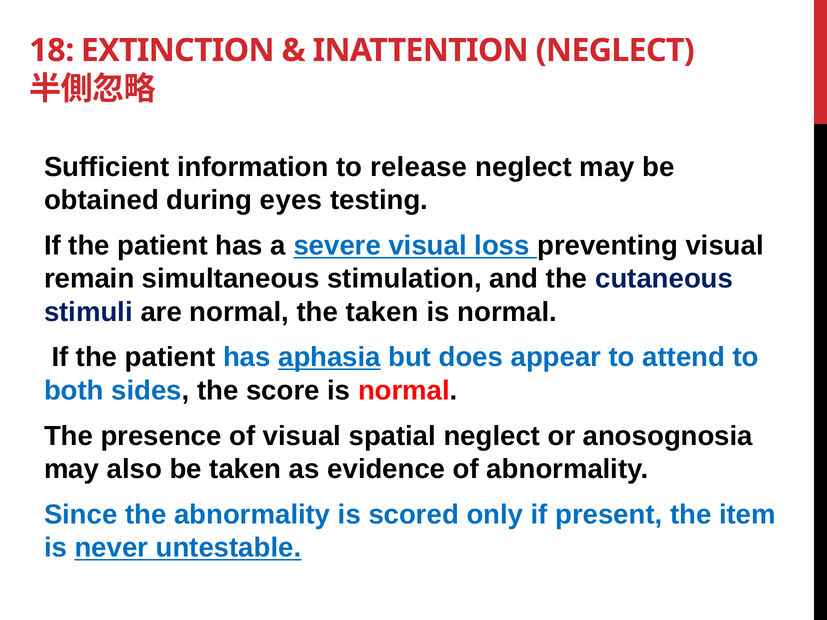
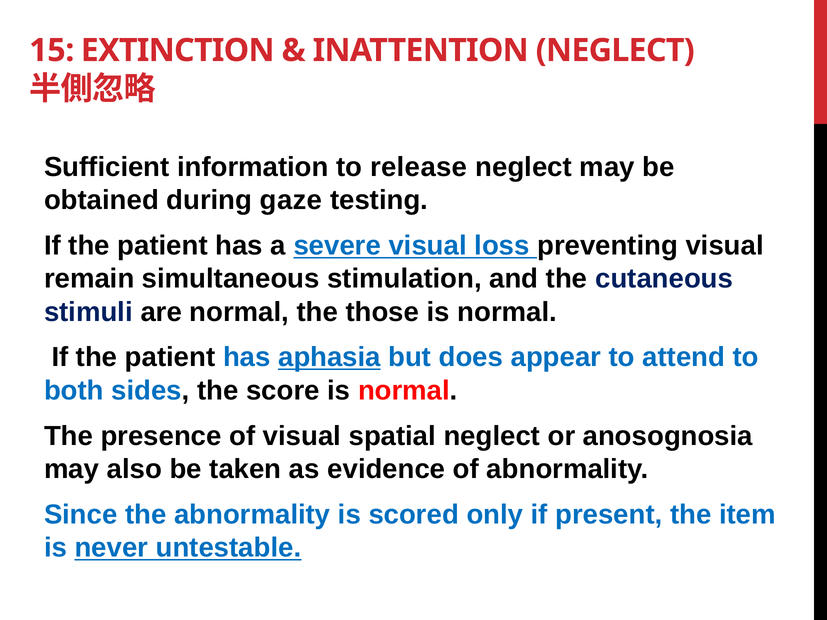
18: 18 -> 15 (52, 50)
eyes: eyes -> gaze (291, 200)
the taken: taken -> those (382, 312)
